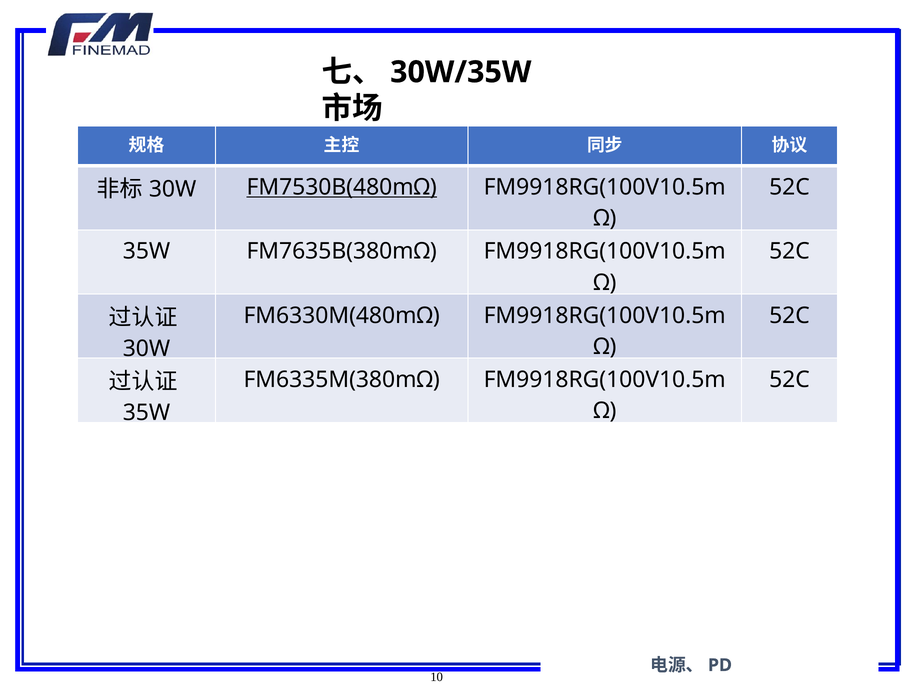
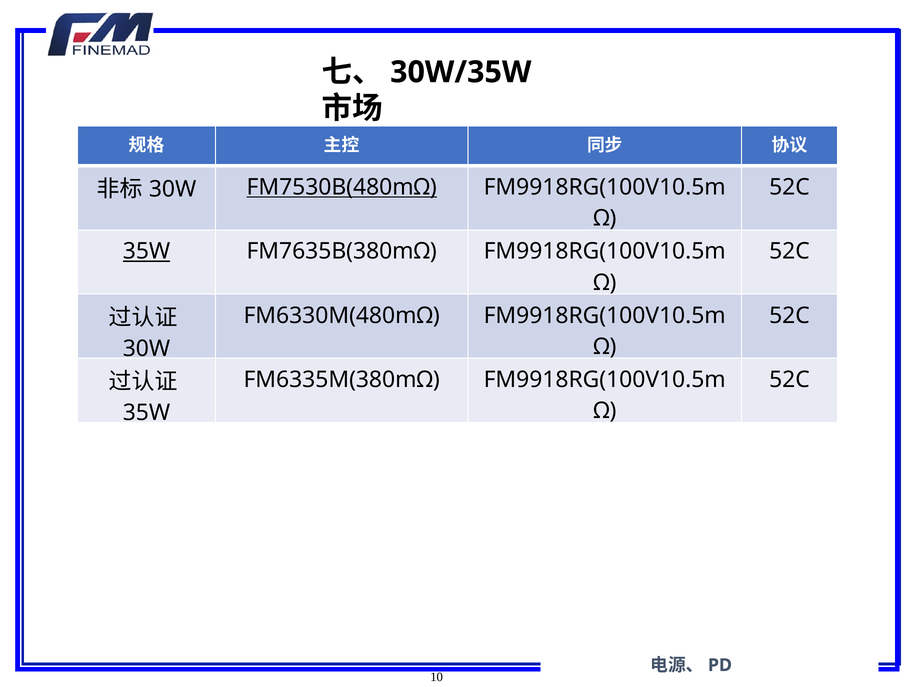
35W underline: none -> present (147, 251)
